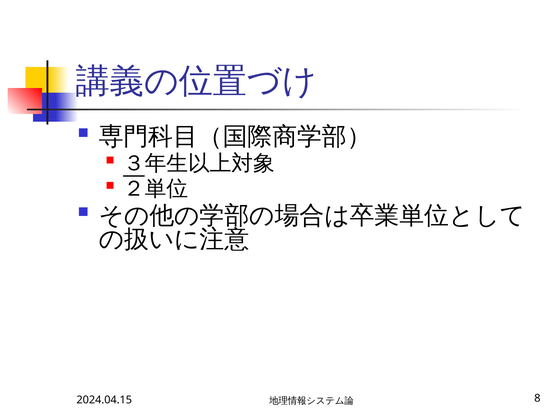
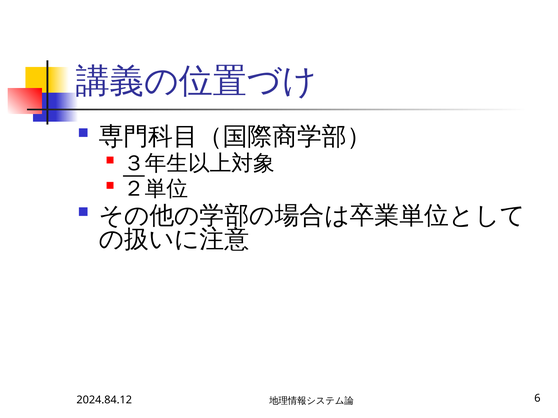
2024.04.15: 2024.04.15 -> 2024.84.12 (104, 400)
8: 8 -> 6 (537, 399)
